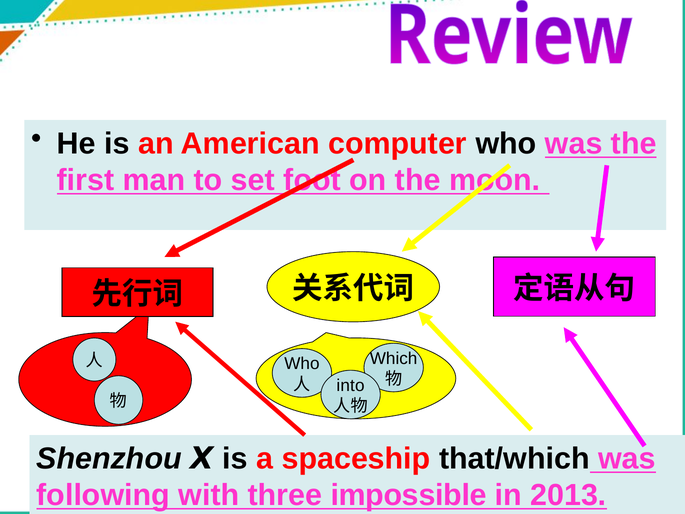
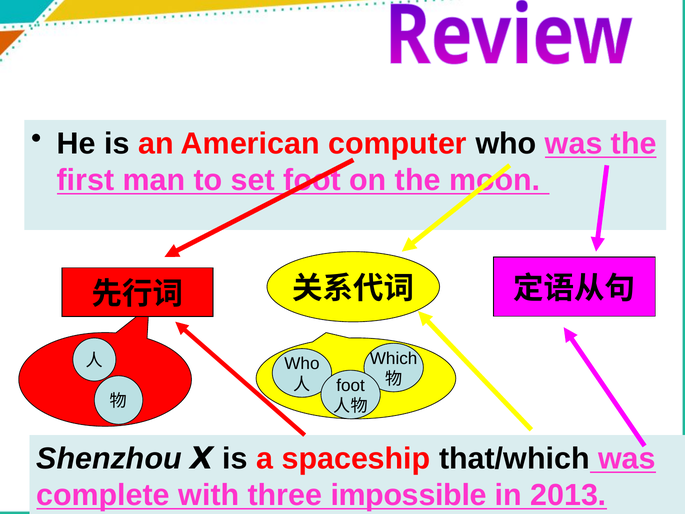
into: into -> foot (351, 385)
following: following -> complete (103, 495)
